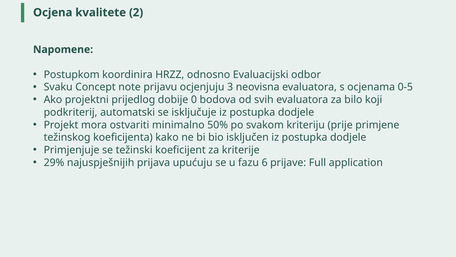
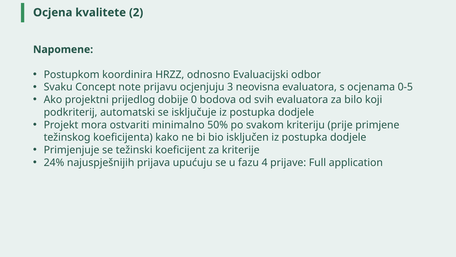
29%: 29% -> 24% (54, 162)
6: 6 -> 4 (265, 162)
